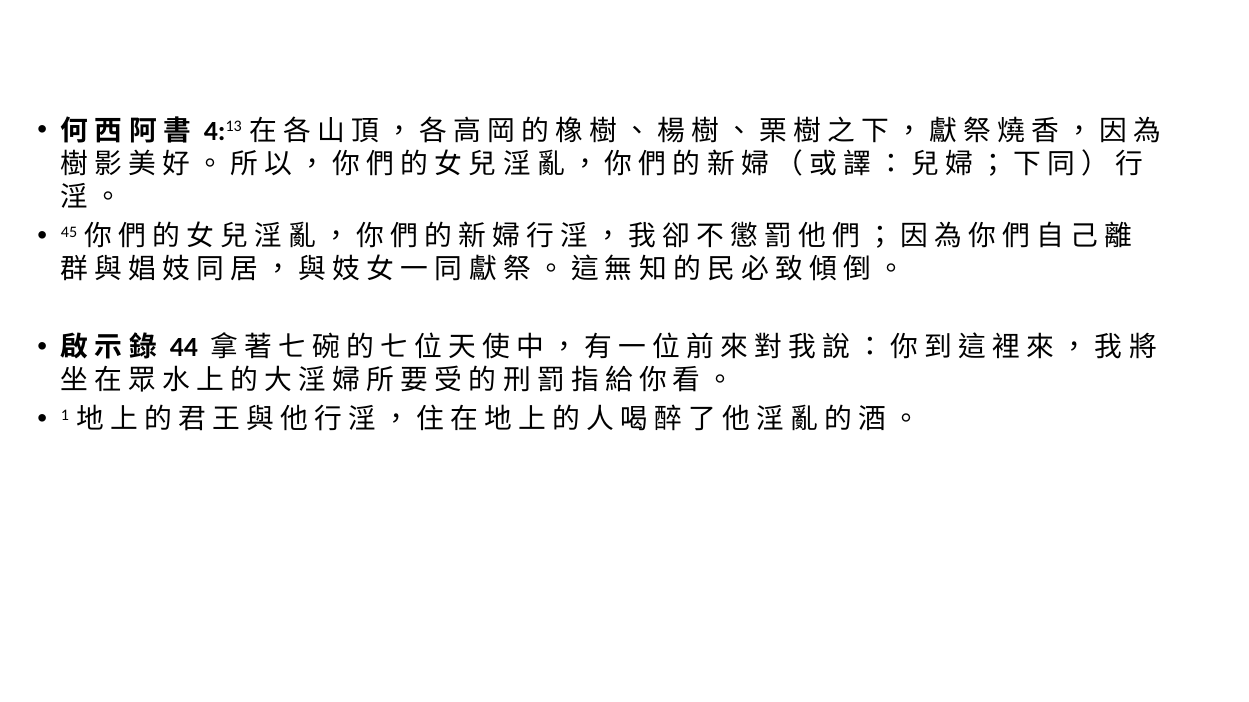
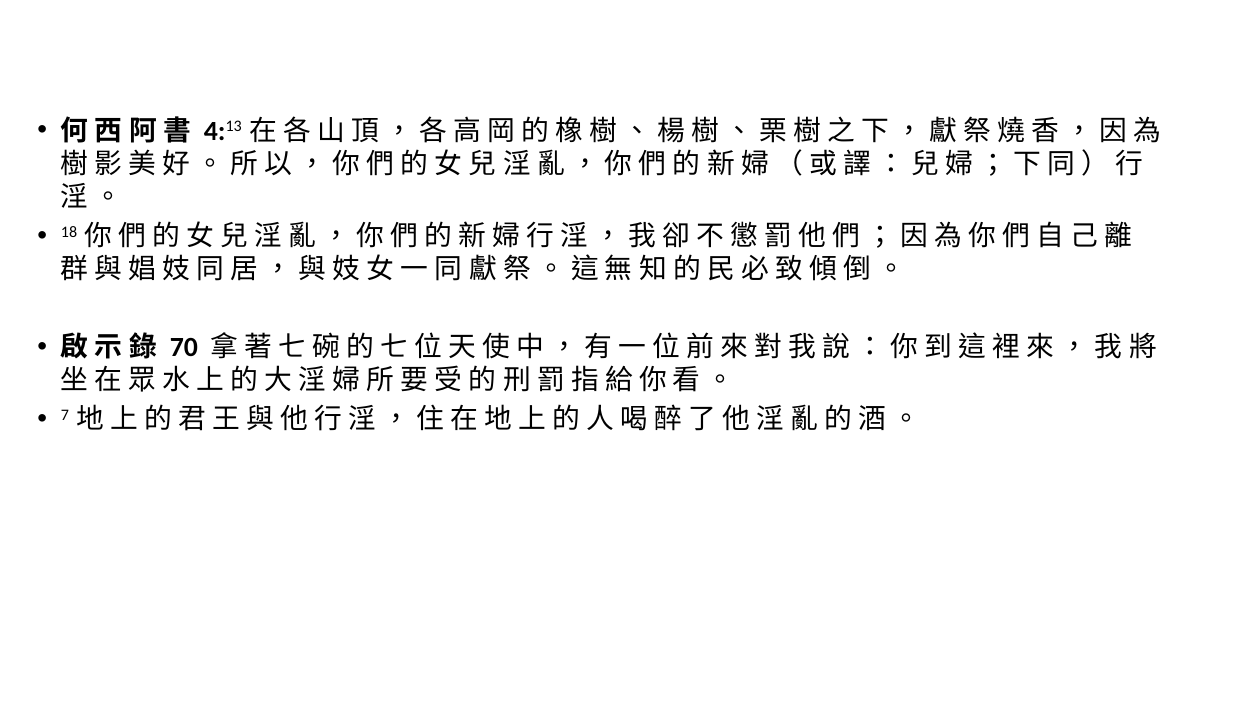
45: 45 -> 18 (69, 232)
44: 44 -> 70 (184, 348)
1: 1 -> 7 (65, 416)
